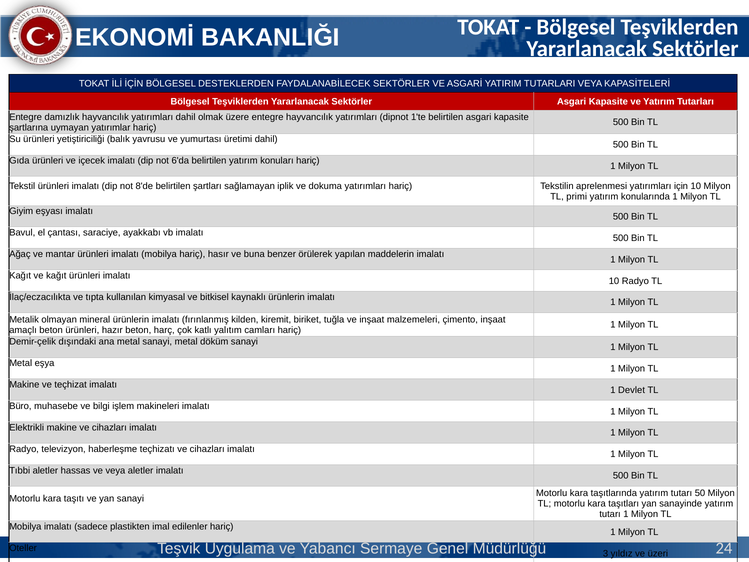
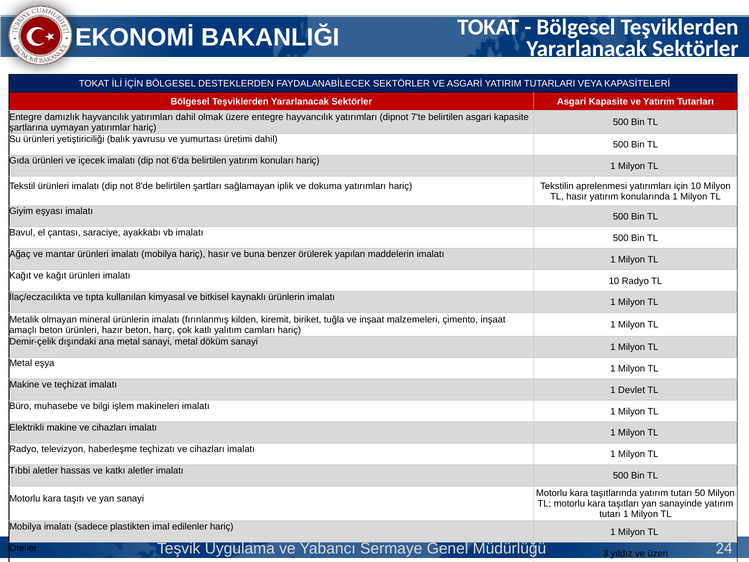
1'te: 1'te -> 7'te (418, 117)
TL primi: primi -> hasır (577, 197)
ve veya: veya -> katkı (115, 470)
